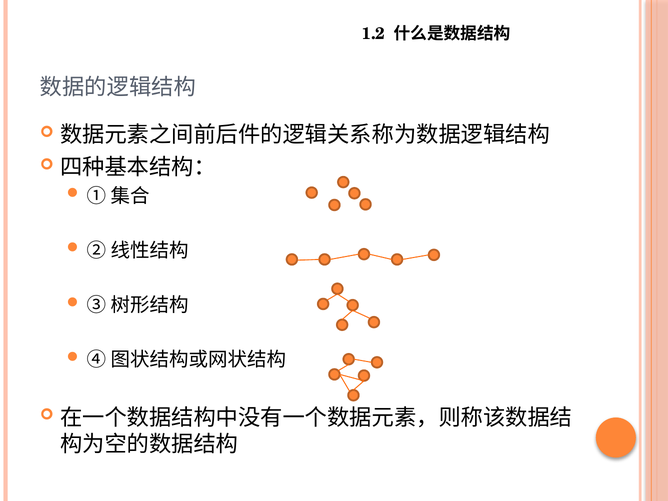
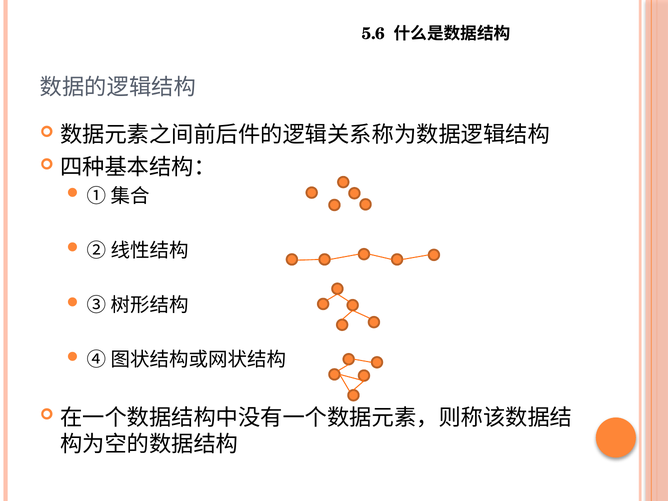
1.2: 1.2 -> 5.6 (373, 33)
